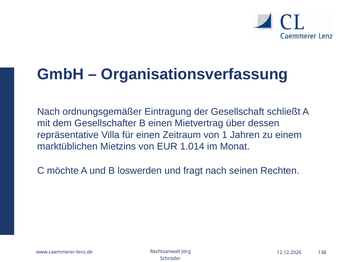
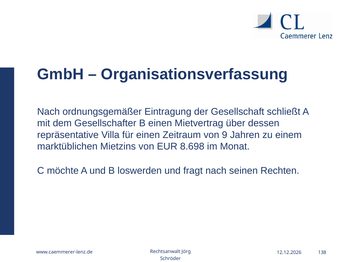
1: 1 -> 9 (225, 135)
1.014: 1.014 -> 8.698 (192, 146)
